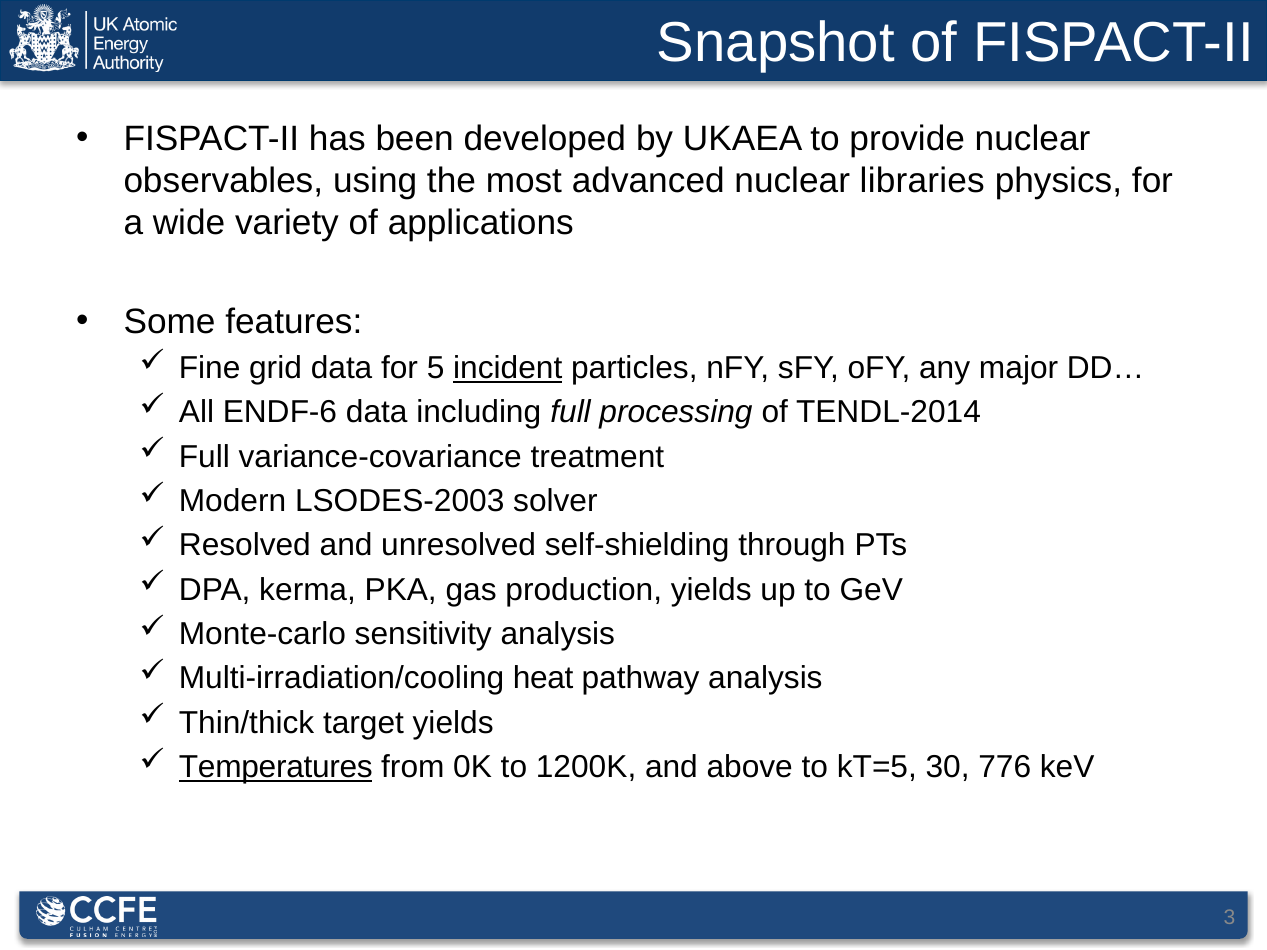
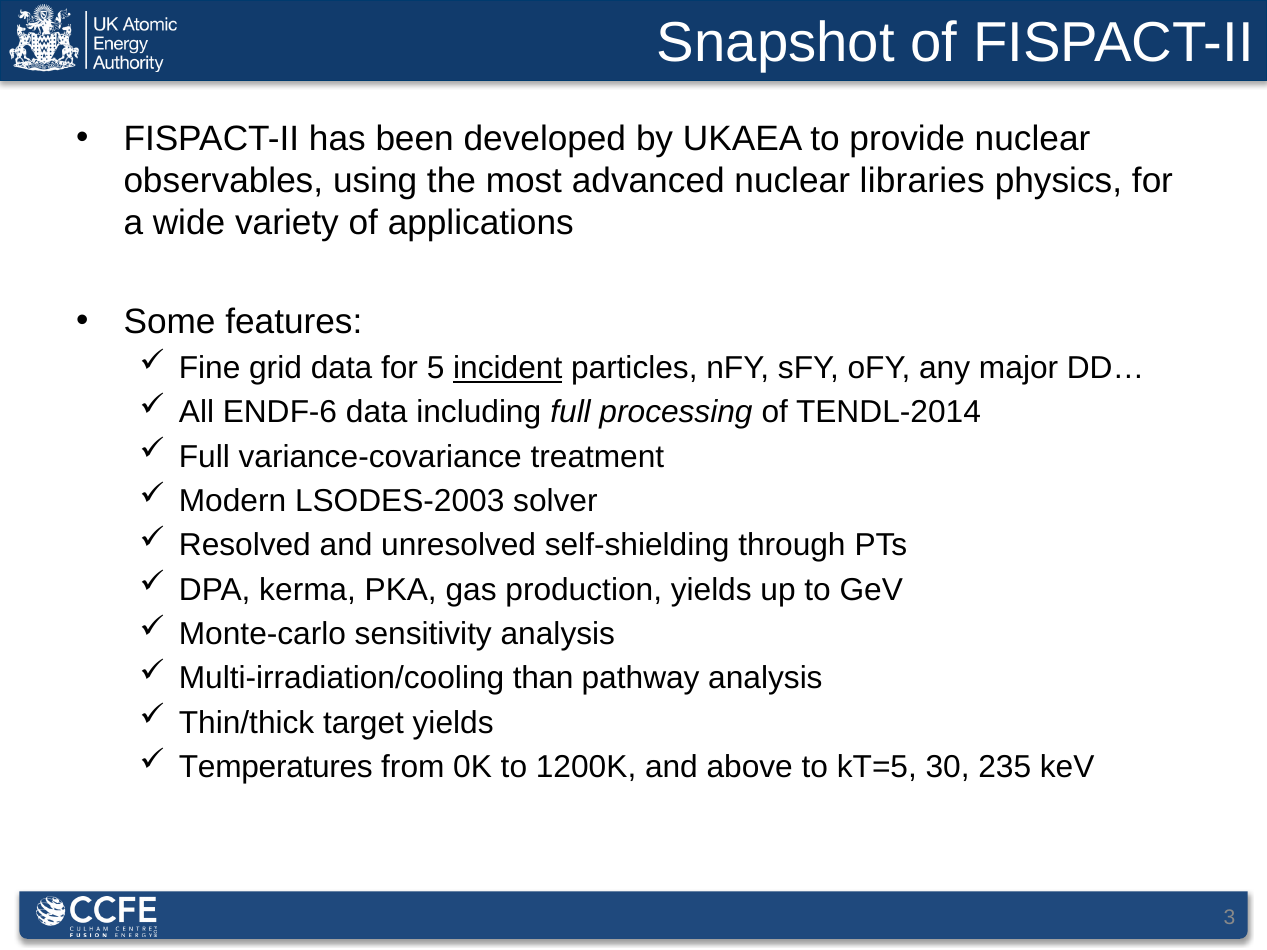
heat: heat -> than (543, 679)
Temperatures underline: present -> none (276, 767)
776: 776 -> 235 (1005, 767)
